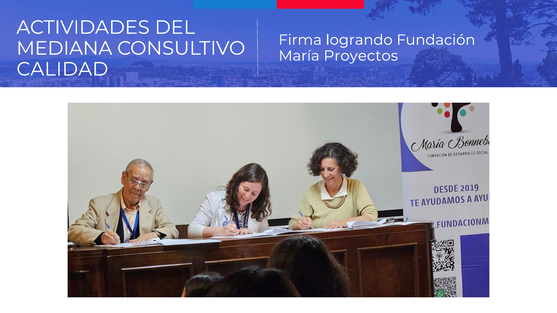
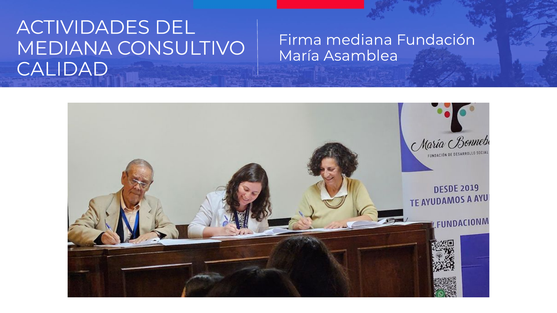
Firma logrando: logrando -> mediana (359, 40)
Proyectos: Proyectos -> Asamblea (361, 56)
